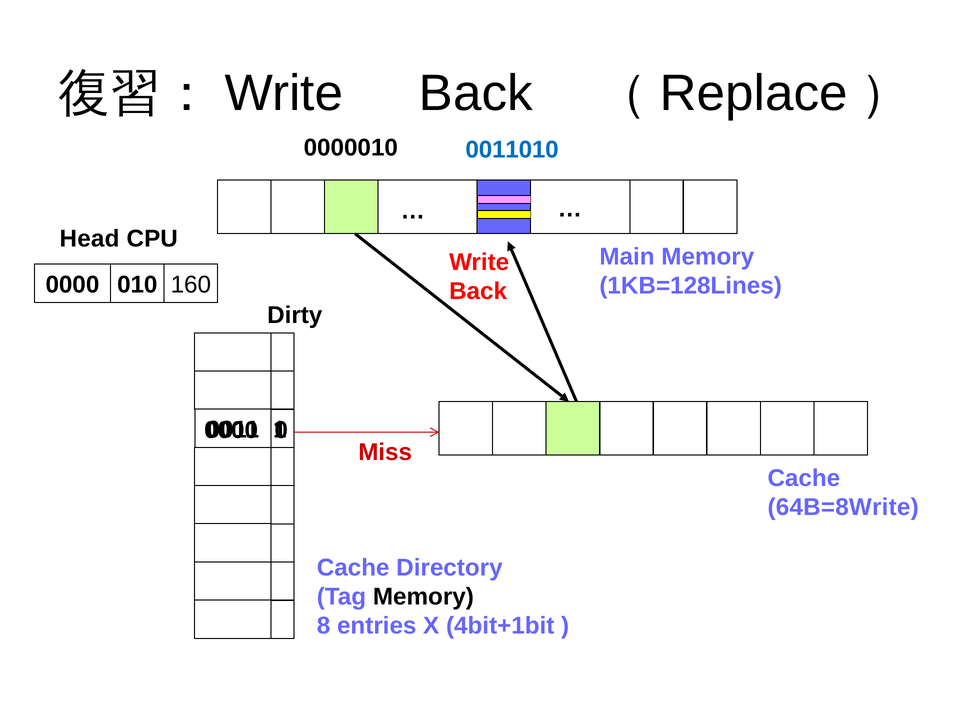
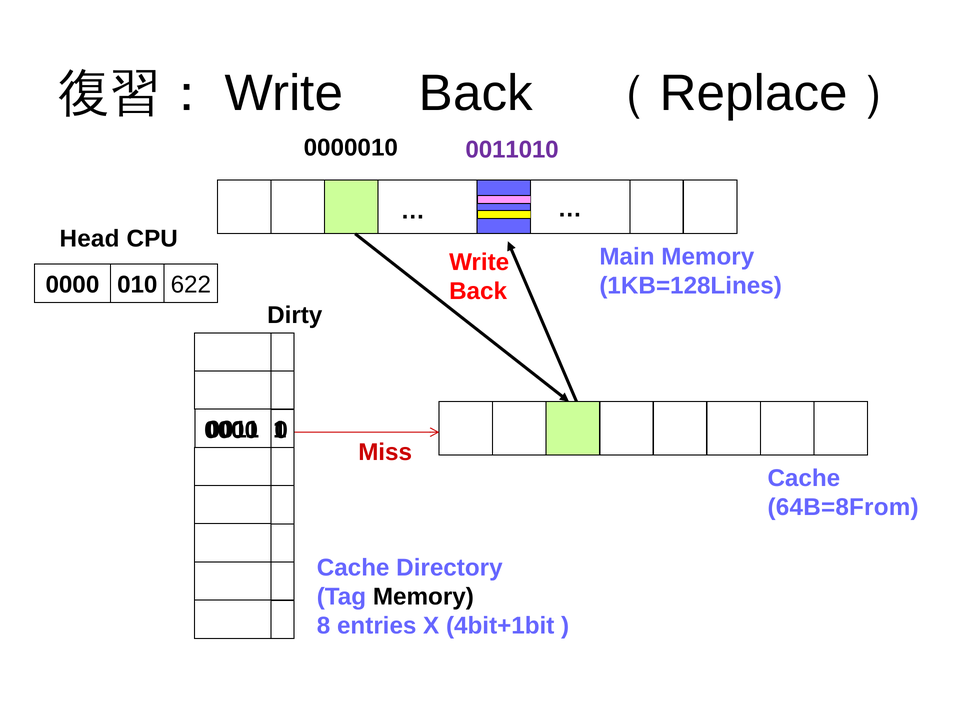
0011010 colour: blue -> purple (512, 150)
160: 160 -> 622 (191, 285)
64B=8Write: 64B=8Write -> 64B=8From (843, 508)
